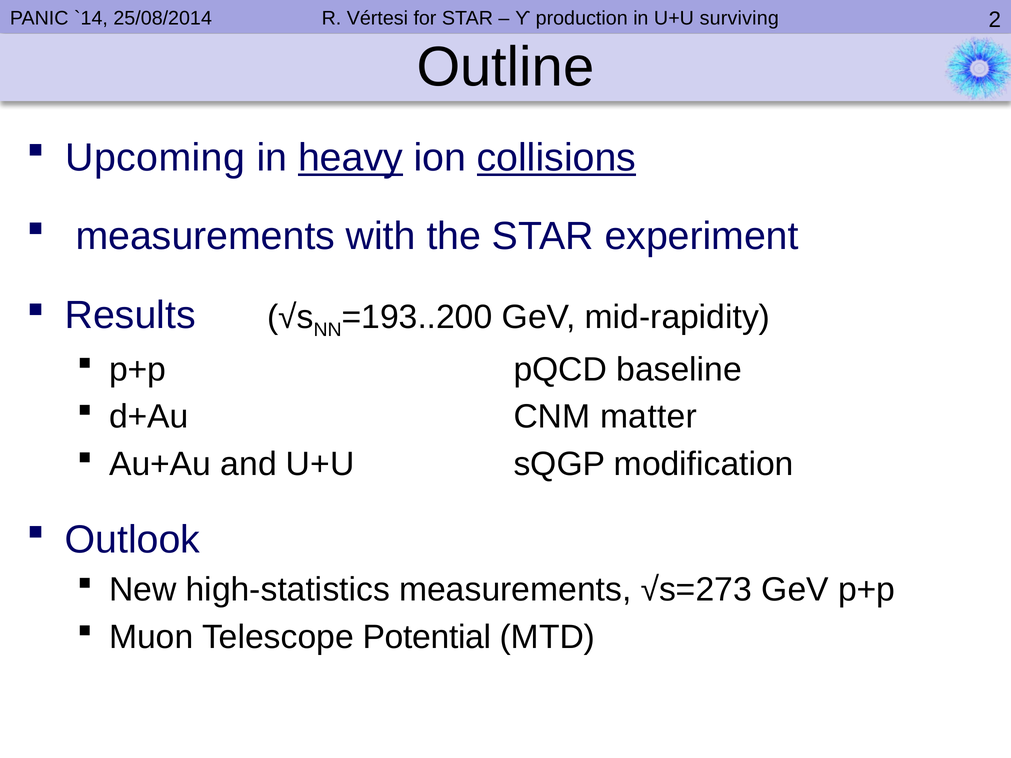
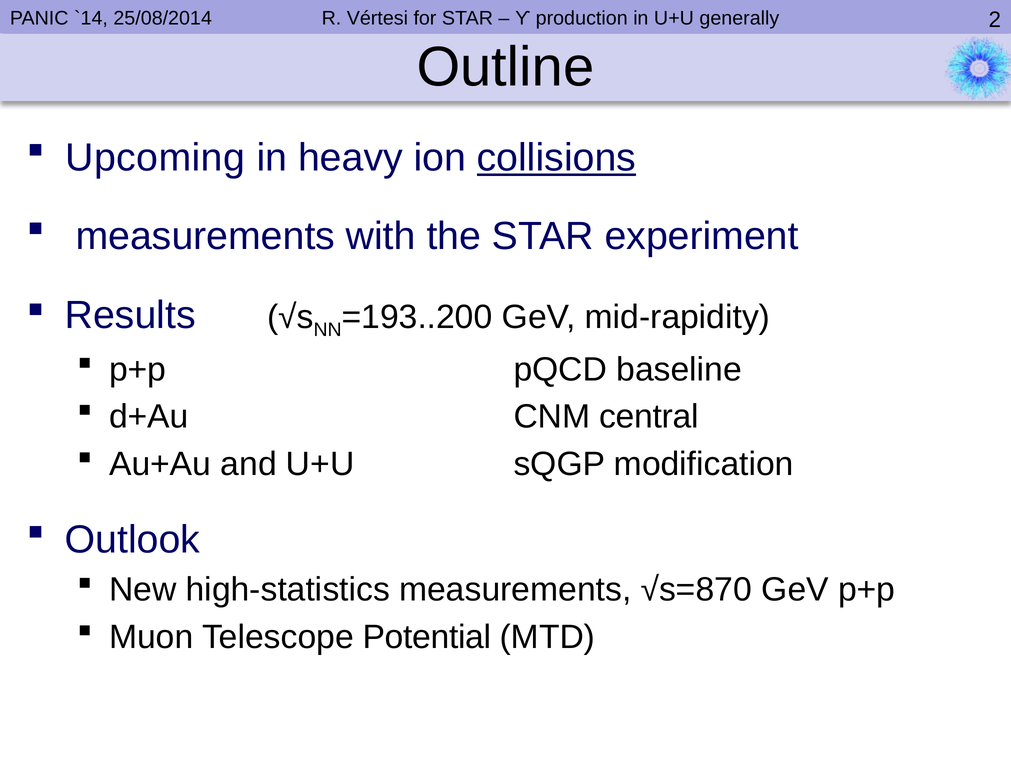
surviving: surviving -> generally (739, 18)
heavy underline: present -> none (350, 158)
matter: matter -> central (649, 417)
√s=273: √s=273 -> √s=870 (696, 590)
